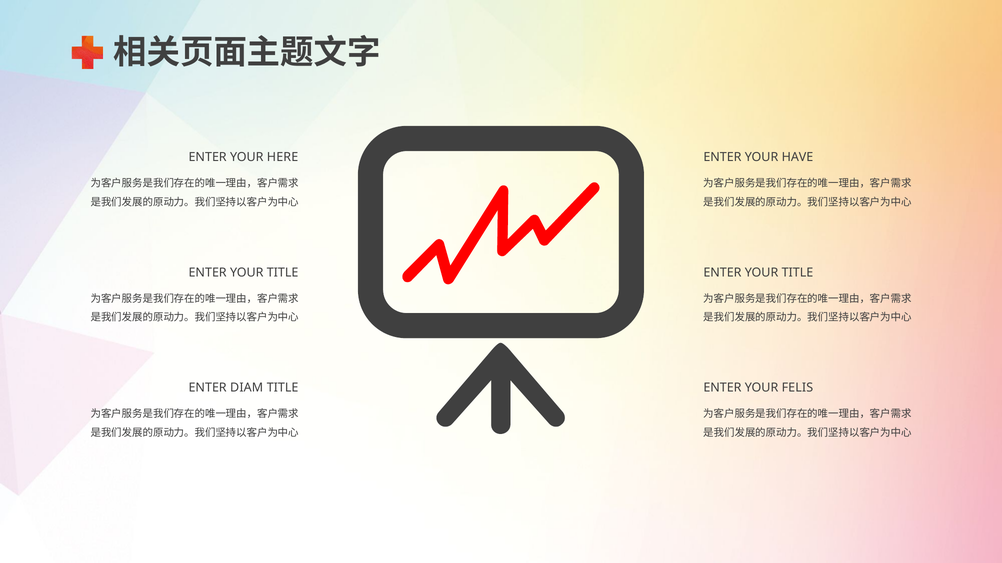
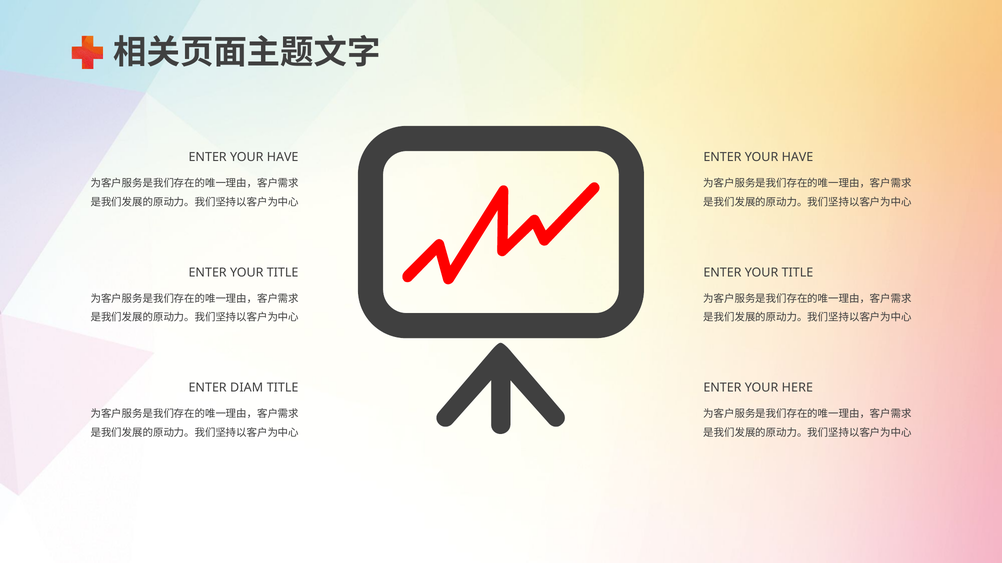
HERE: HERE -> HAVE (283, 157)
FELIS: FELIS -> HERE (797, 388)
